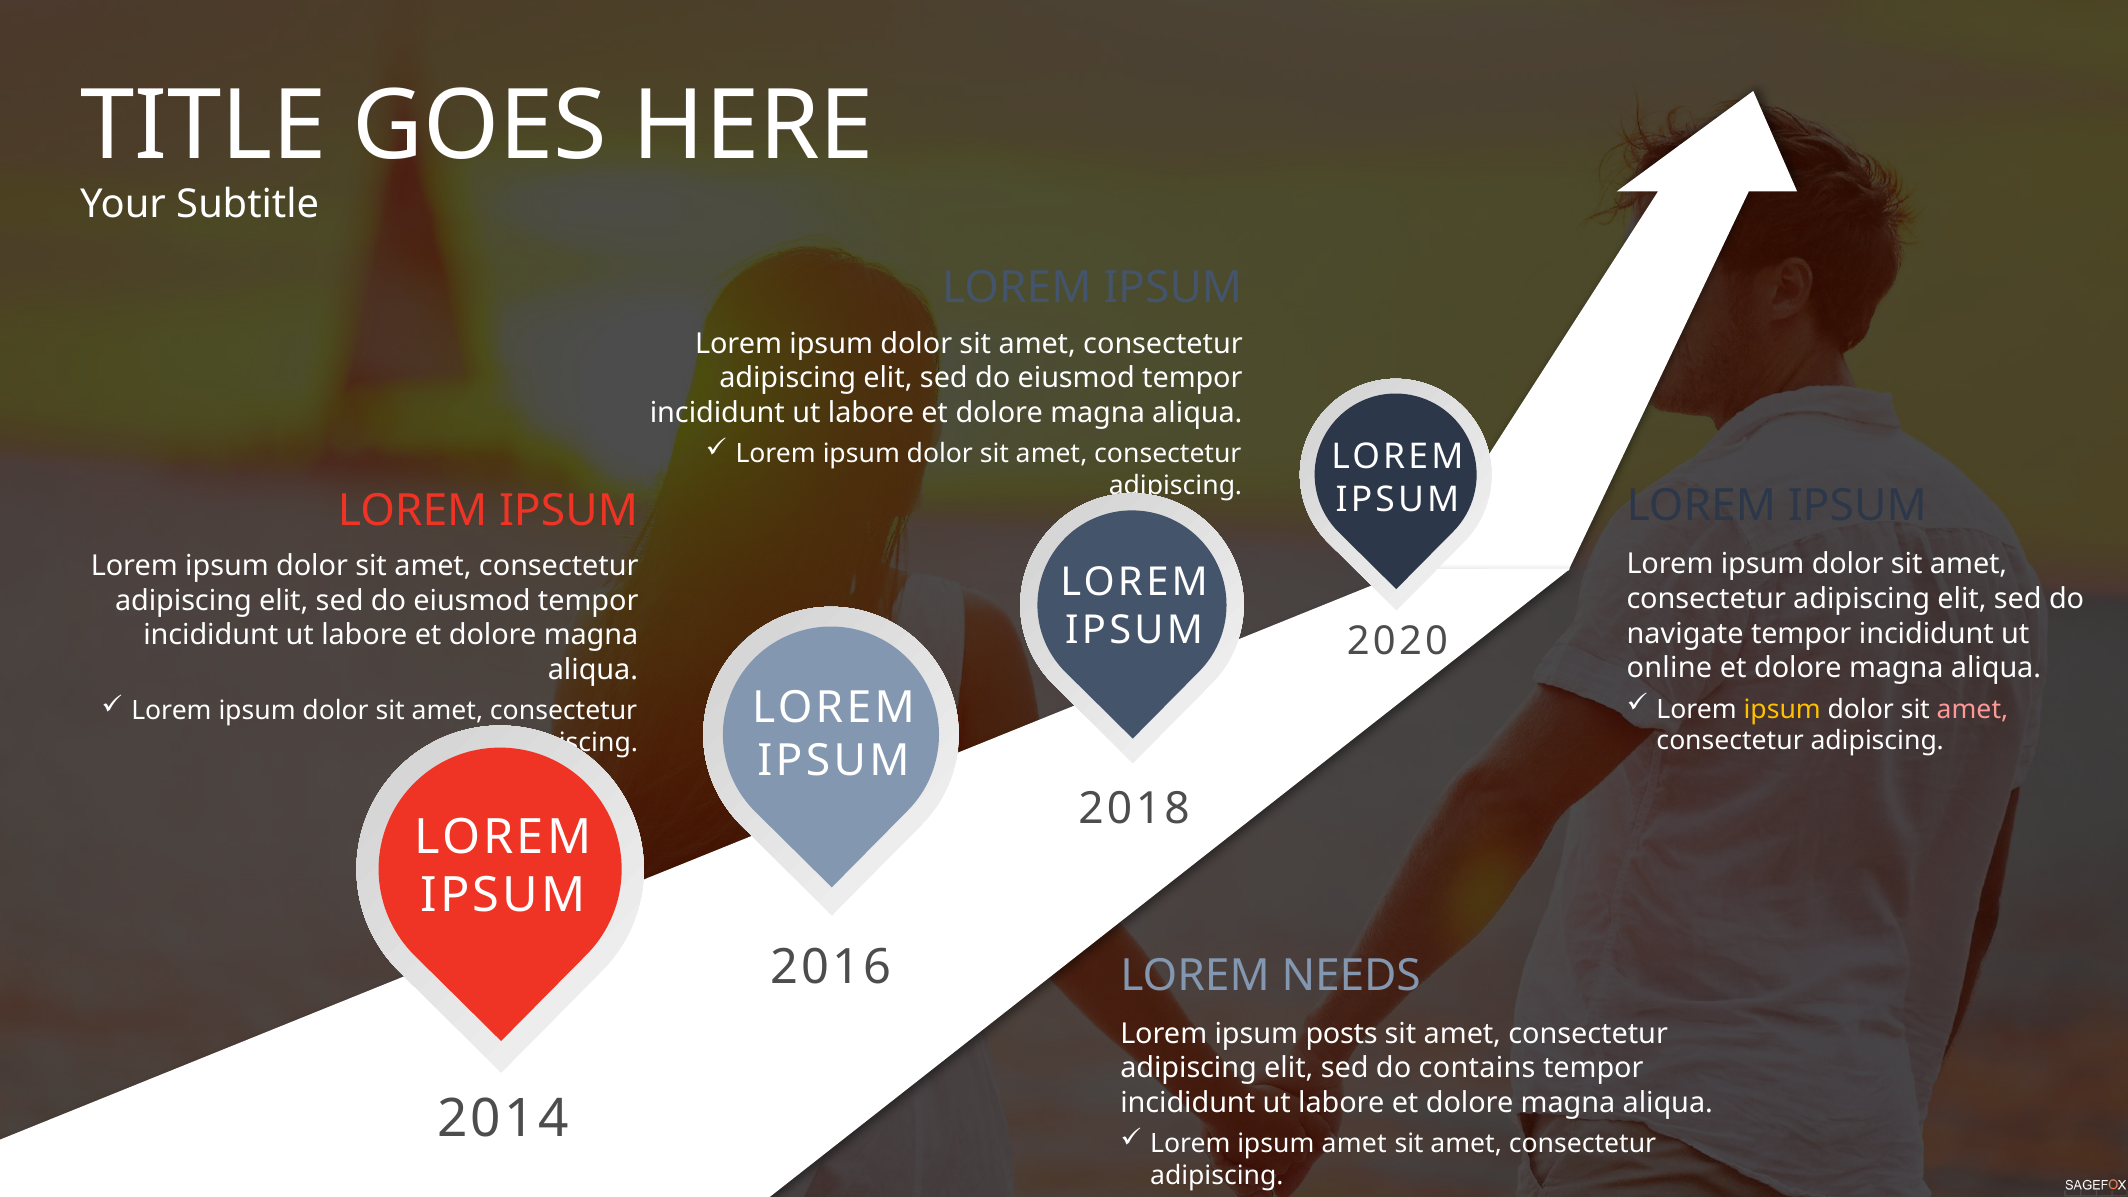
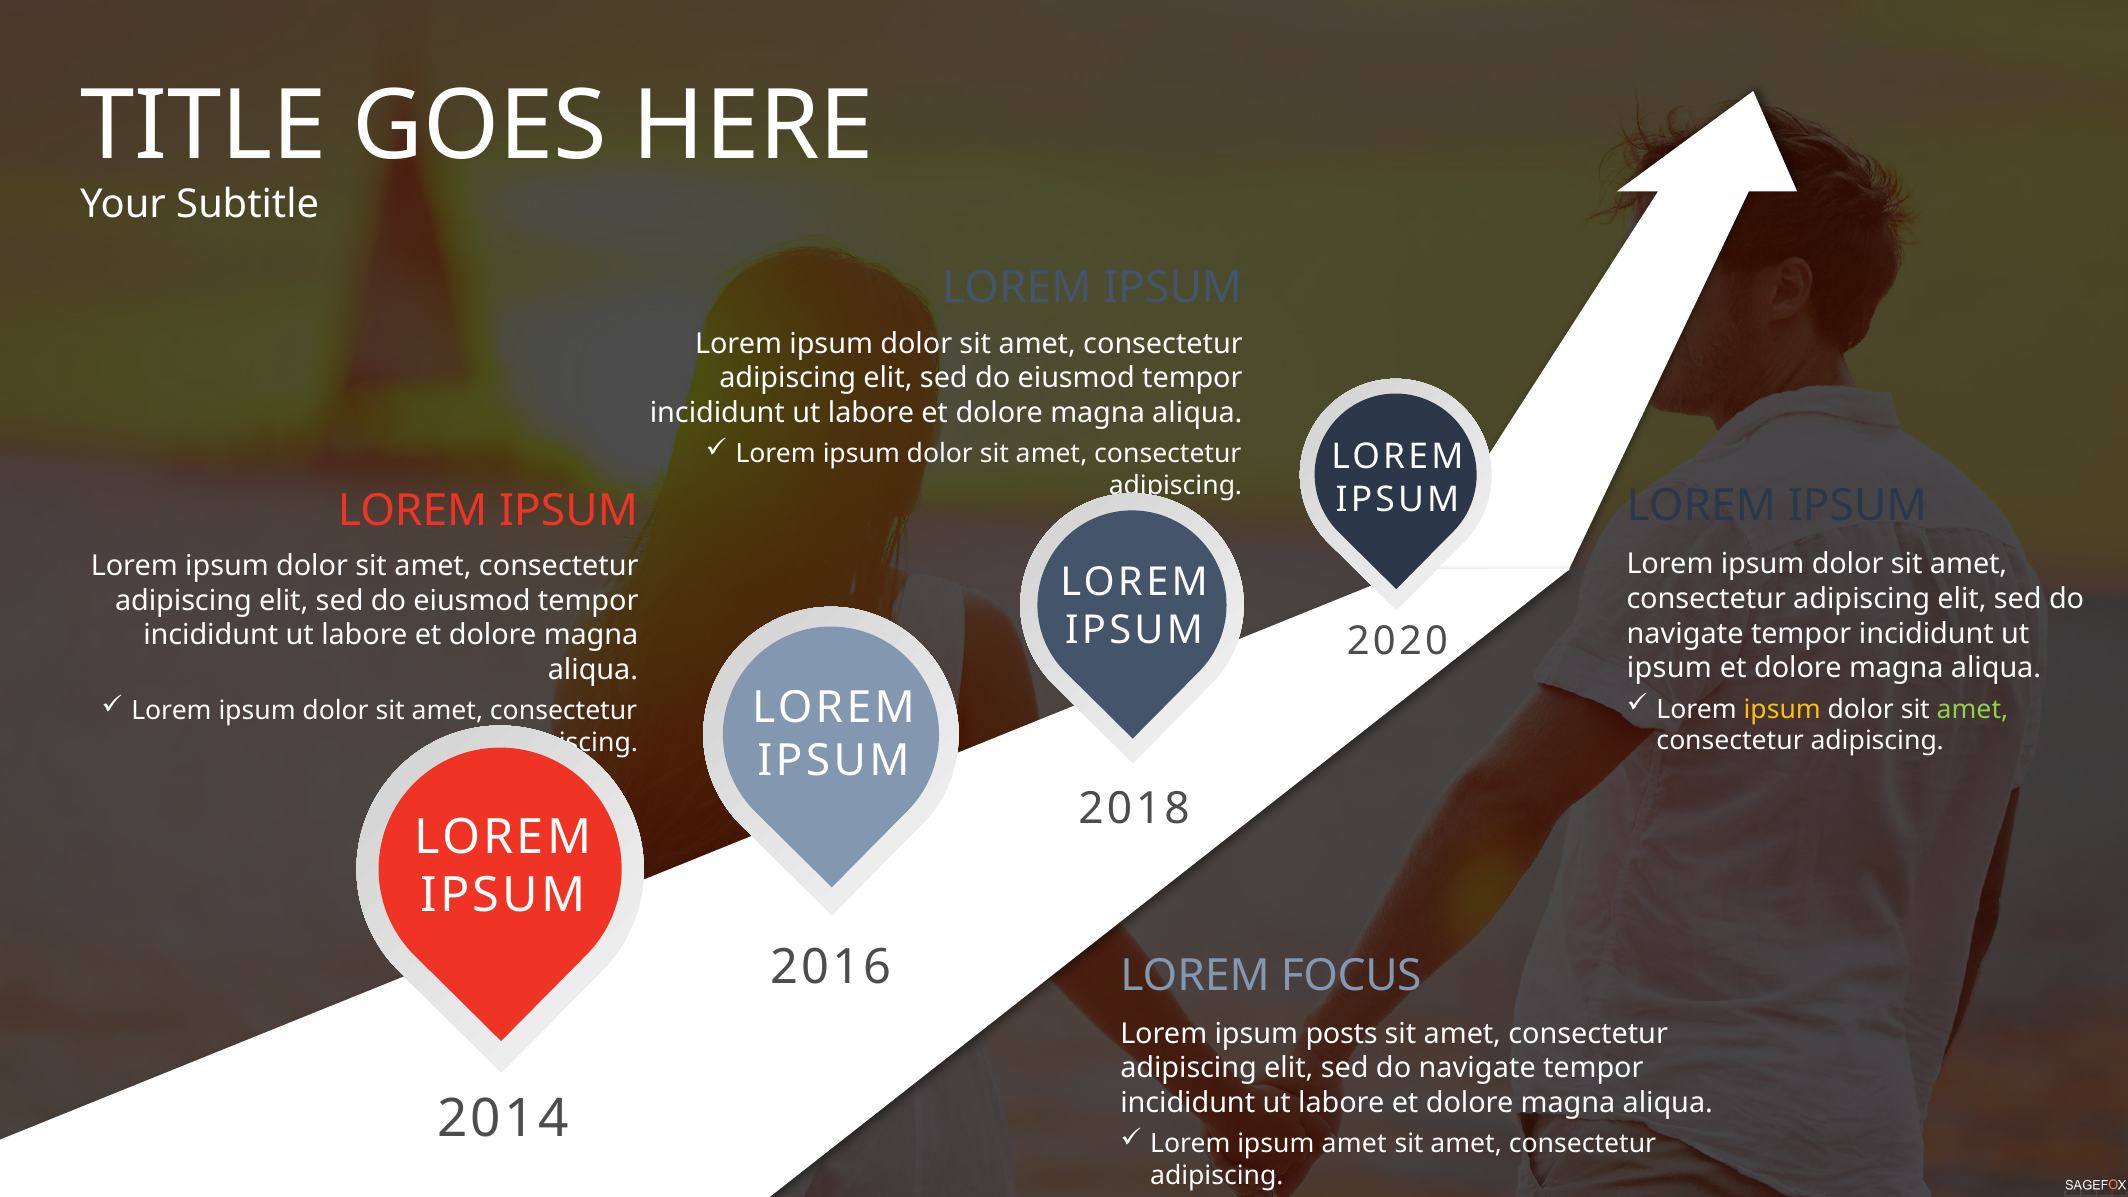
online: online -> ipsum (1669, 668)
amet colour: pink -> light green (1972, 709)
NEEDS: NEEDS -> FOCUS (1351, 976)
contains: contains -> navigate (1477, 1068)
